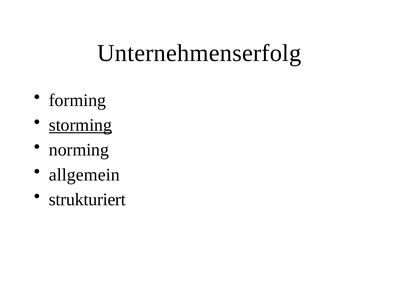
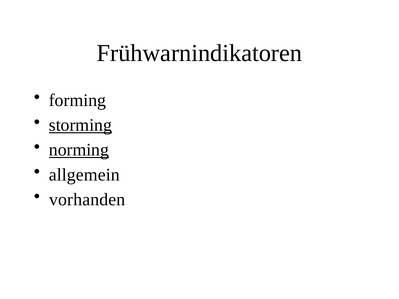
Unternehmenserfolg: Unternehmenserfolg -> Frühwarnindikatoren (199, 53)
norming underline: none -> present (79, 150)
strukturiert: strukturiert -> vorhanden (87, 200)
